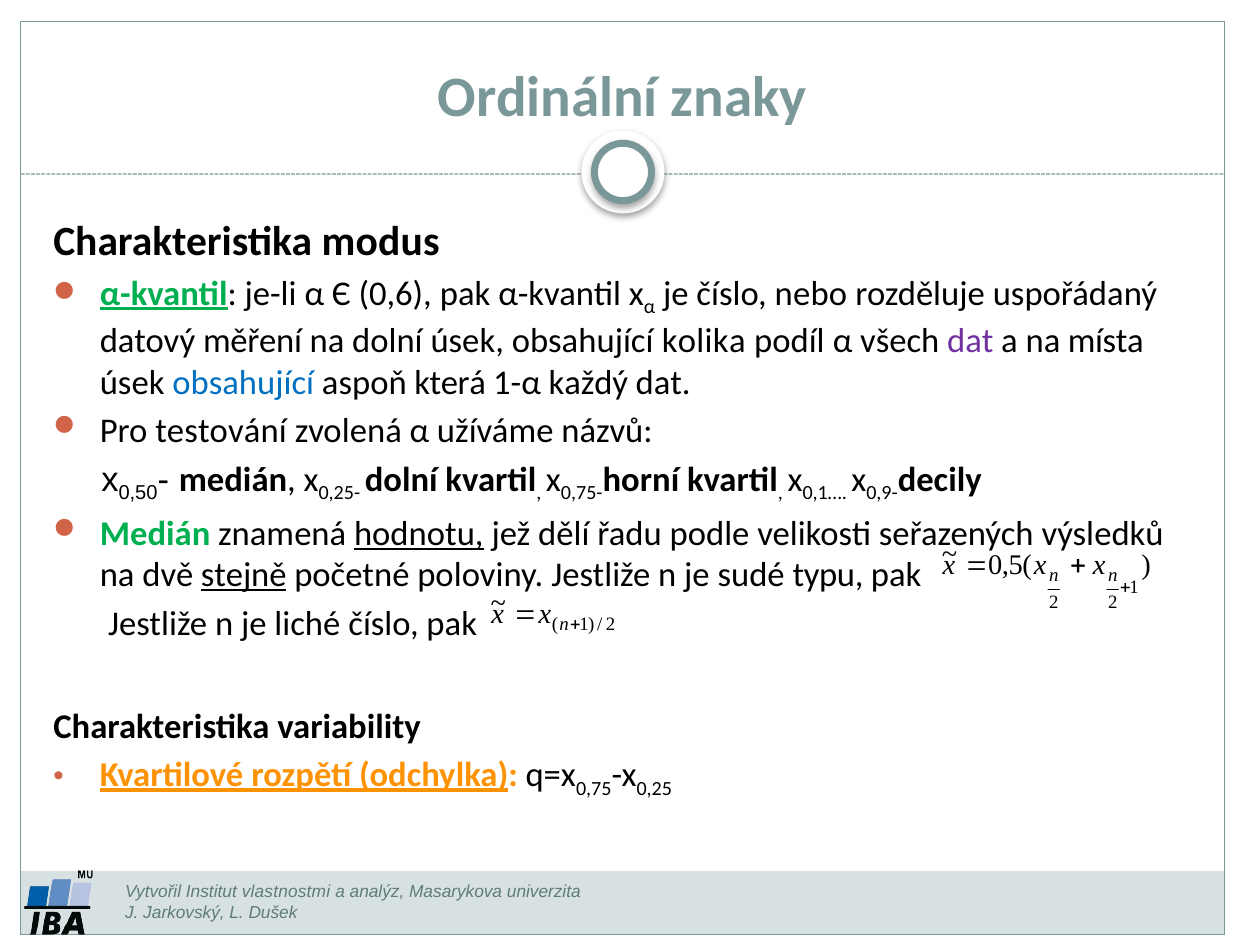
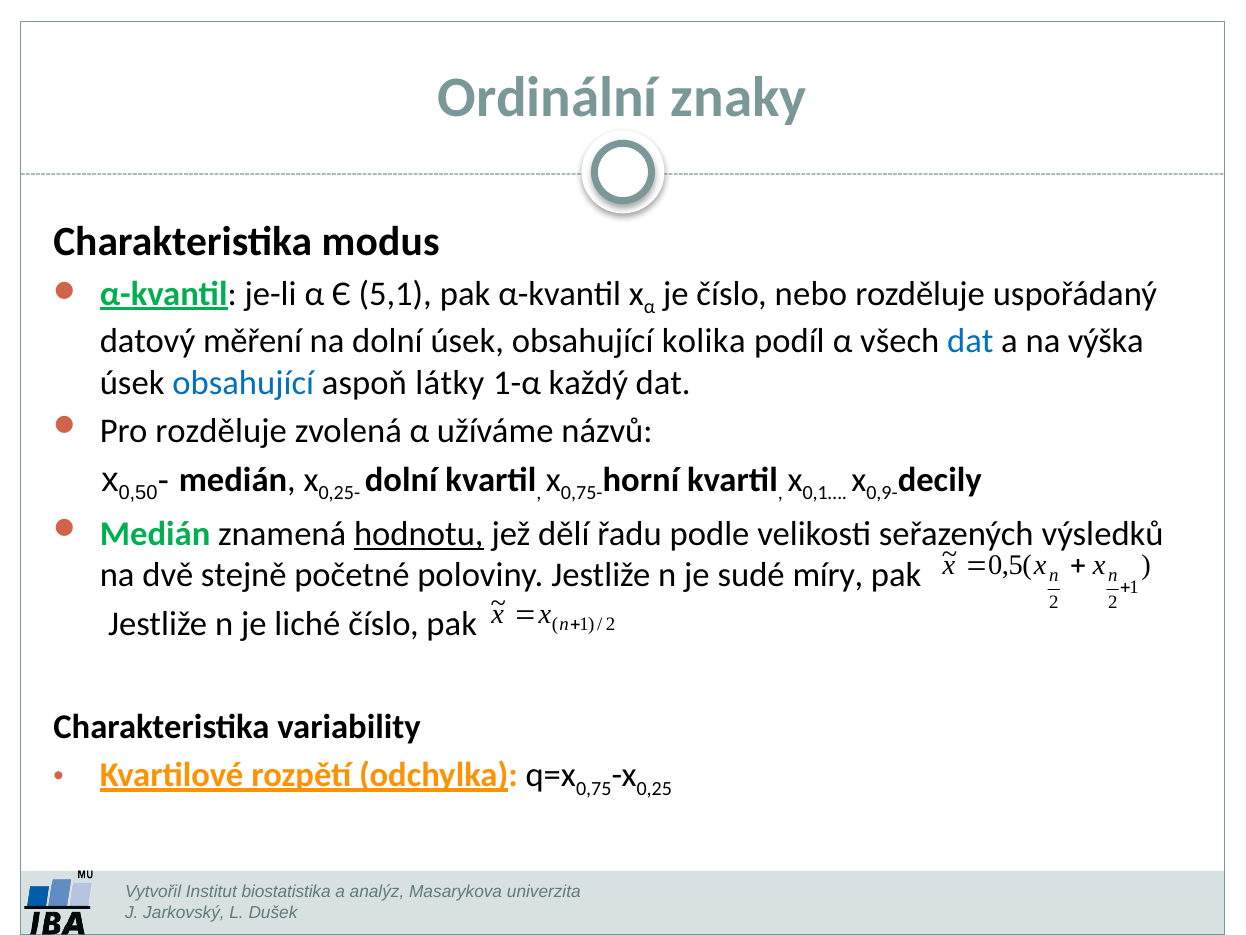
0,6: 0,6 -> 5,1 (395, 294)
dat colour: purple -> blue (970, 341)
místa: místa -> výška (1106, 341)
která: která -> látky (450, 383)
Pro testování: testování -> rozděluje (221, 431)
stejně underline: present -> none (244, 575)
typu: typu -> míry (828, 575)
vlastnostmi: vlastnostmi -> biostatistika (286, 891)
